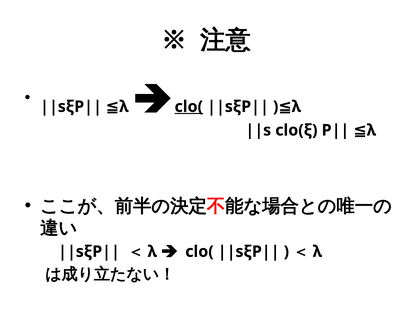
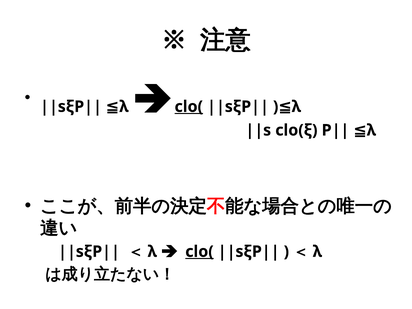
clo( underline: none -> present (199, 252)
